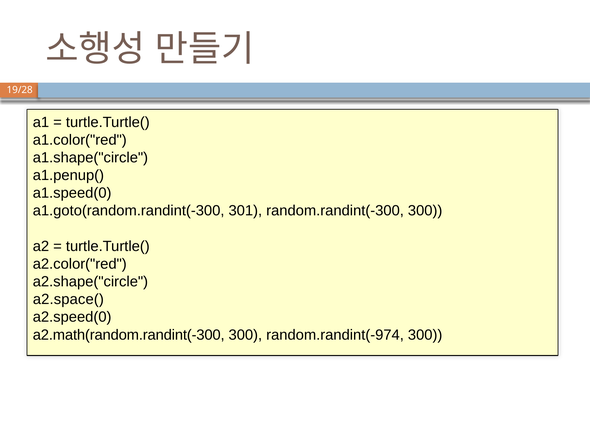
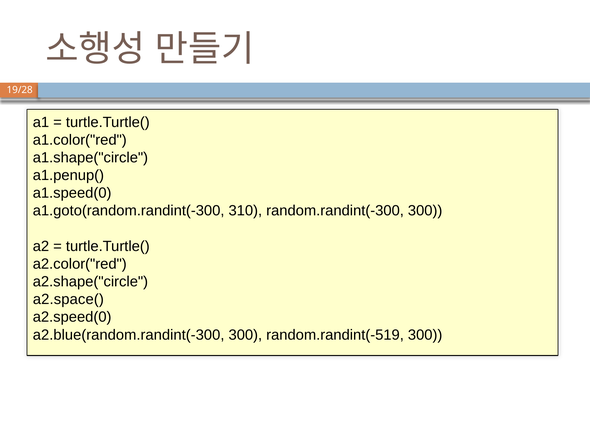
301: 301 -> 310 (245, 211)
a2.math(random.randint(-300: a2.math(random.randint(-300 -> a2.blue(random.randint(-300 (129, 334)
random.randint(-974: random.randint(-974 -> random.randint(-519 (335, 334)
